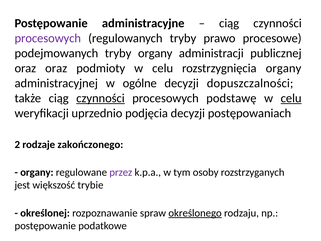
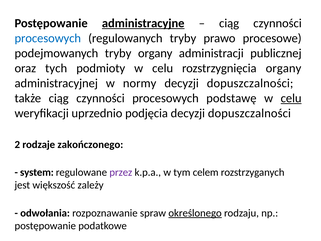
administracyjne underline: none -> present (143, 23)
procesowych colour: purple -> blue (48, 38)
oraz oraz: oraz -> tych (56, 68)
ogólne: ogólne -> normy (140, 83)
czynności underline: present -> none (100, 98)
postępowaniach: postępowaniach -> dopuszczalności (249, 113)
organy: organy -> system (37, 172)
osoby: osoby -> celem (206, 172)
trybie: trybie -> zależy (91, 185)
określonej: określonej -> odwołania (45, 213)
